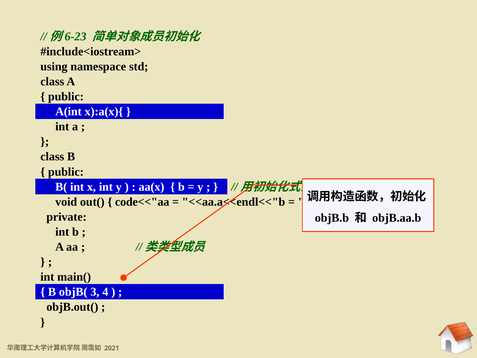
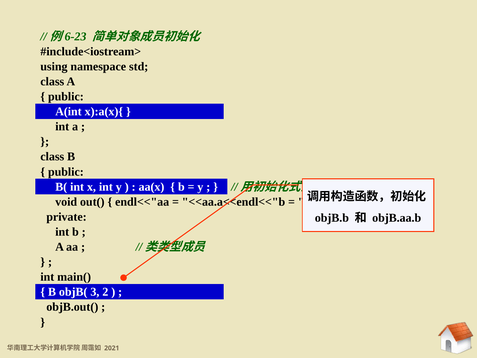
code<<"aa: code<<"aa -> endl<<"aa (142, 202)
4: 4 -> 2 (105, 292)
